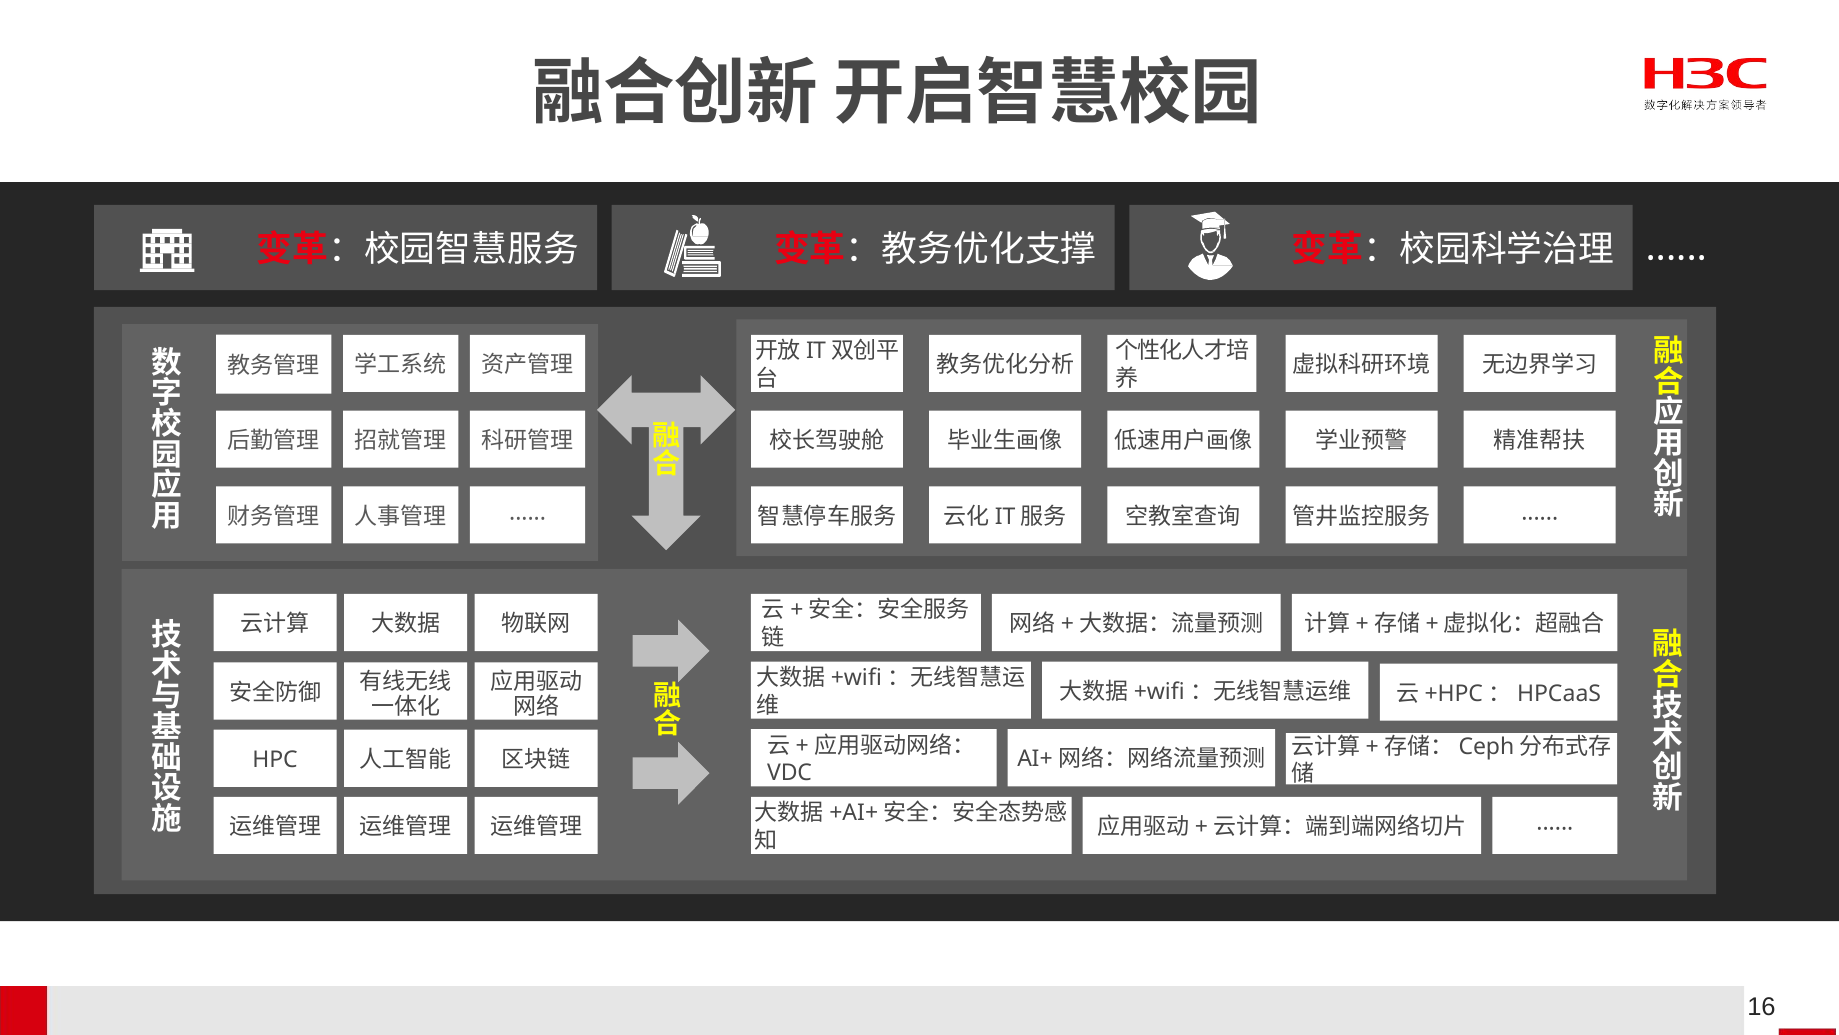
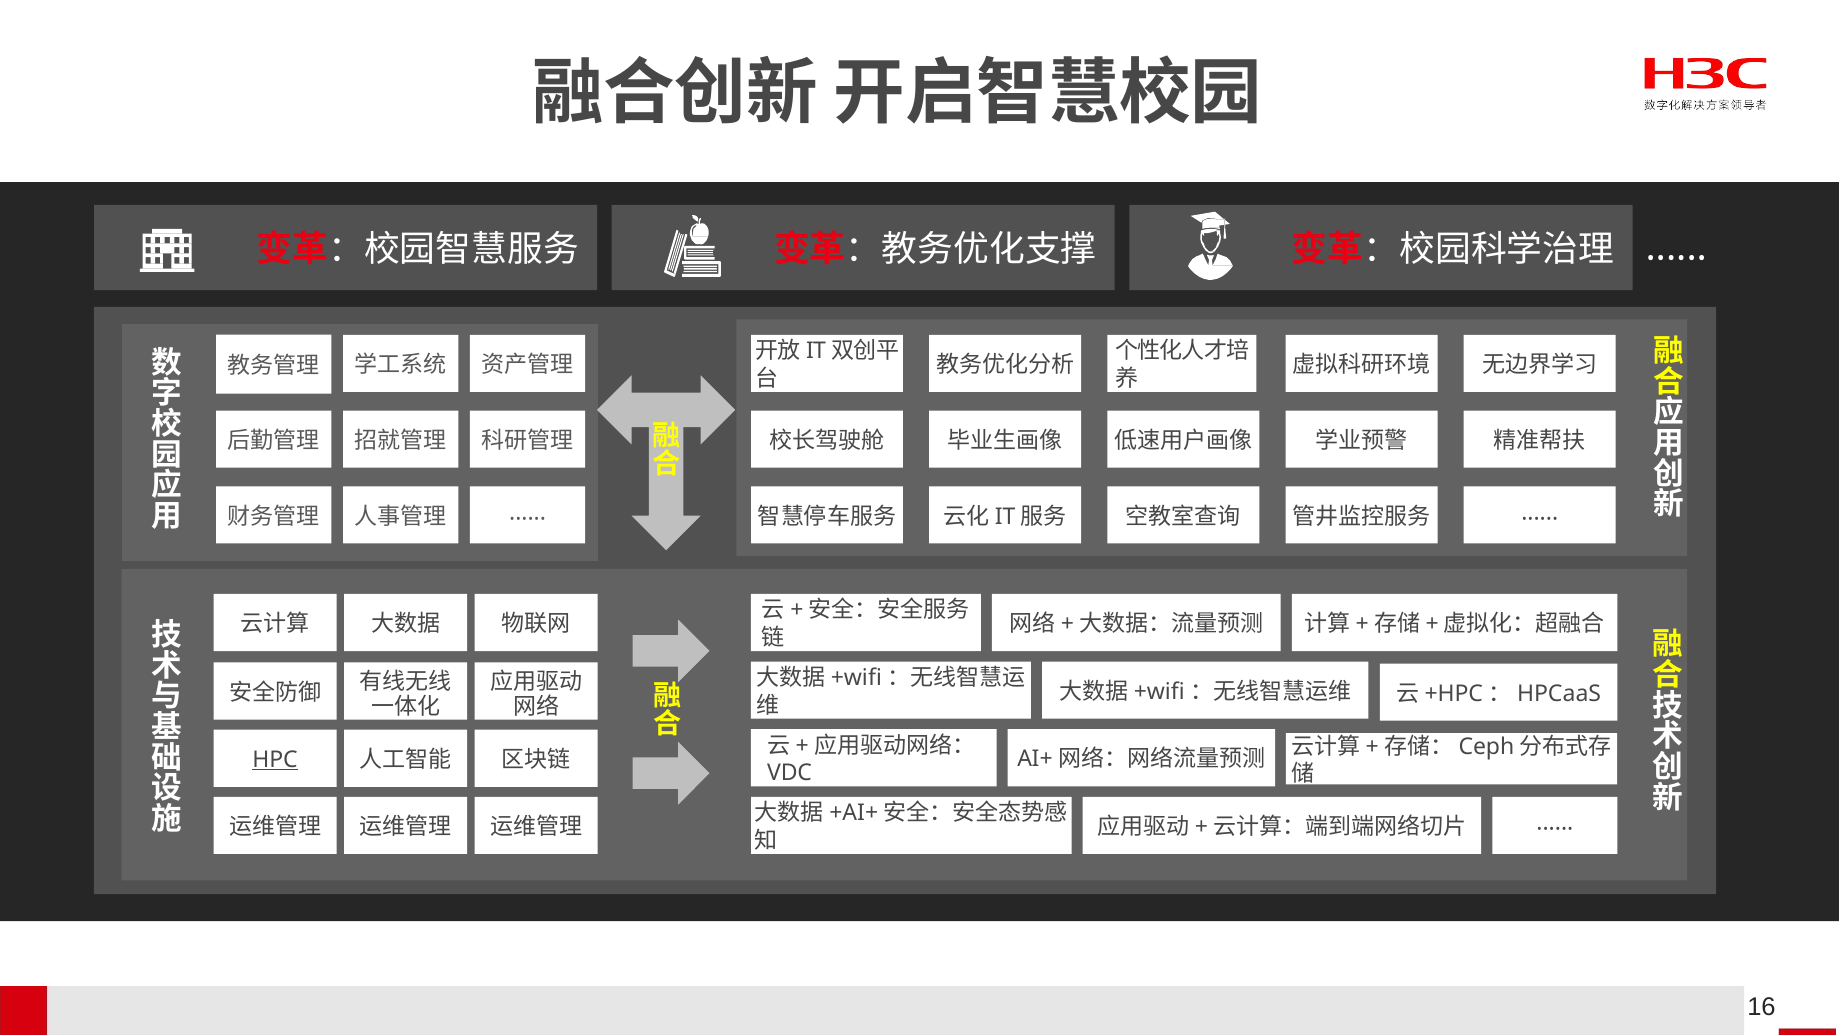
HPC underline: none -> present (275, 759)
